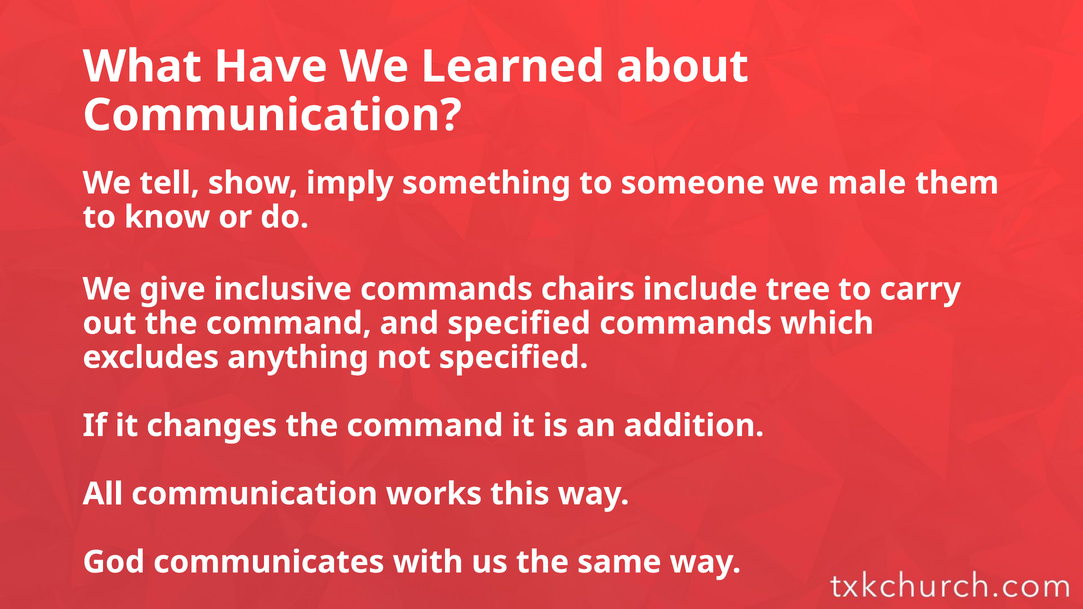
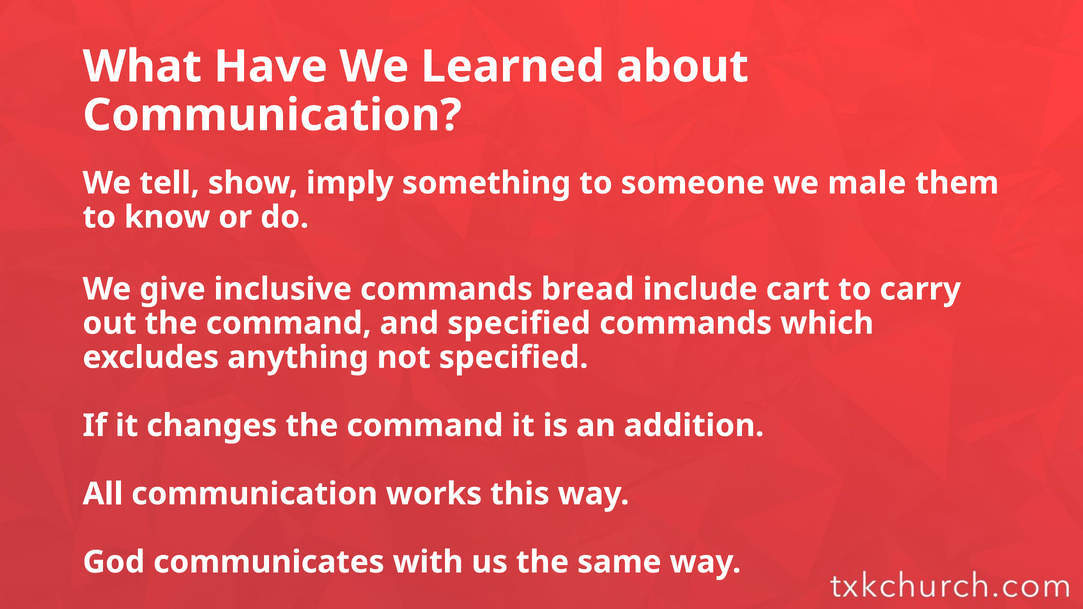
chairs: chairs -> bread (588, 289)
tree: tree -> cart (798, 289)
